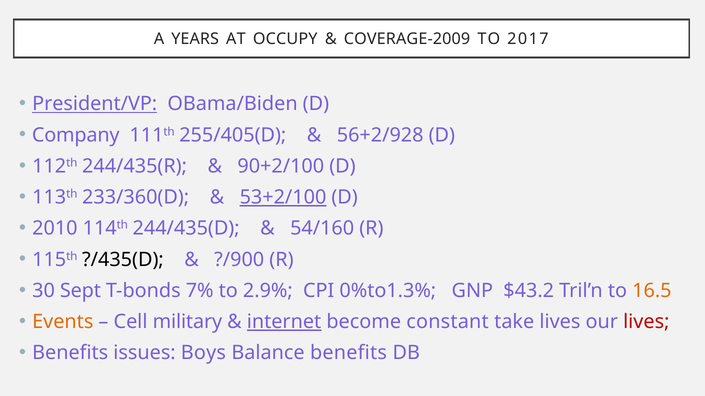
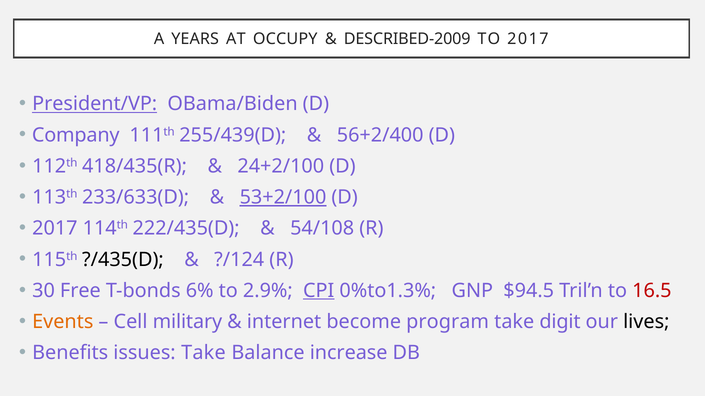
COVERAGE-2009: COVERAGE-2009 -> DESCRIBED-2009 (407, 39)
255/405(D: 255/405(D -> 255/439(D (233, 135)
56+2/928: 56+2/928 -> 56+2/400 (380, 135)
244/435(R: 244/435(R -> 418/435(R (135, 166)
90+2/100: 90+2/100 -> 24+2/100 (281, 166)
233/360(D: 233/360(D -> 233/633(D (136, 198)
2010: 2010 -> 2017 (55, 229)
244/435(D: 244/435(D -> 222/435(D (186, 229)
54/160: 54/160 -> 54/108 (322, 229)
?/900: ?/900 -> ?/124 (239, 260)
Sept: Sept -> Free (80, 291)
7%: 7% -> 6% (200, 291)
CPI underline: none -> present (319, 291)
$43.2: $43.2 -> $94.5 (529, 291)
16.5 colour: orange -> red (652, 291)
internet underline: present -> none (284, 322)
constant: constant -> program (448, 322)
take lives: lives -> digit (560, 322)
lives colour: red -> black (646, 322)
issues Boys: Boys -> Take (203, 353)
Balance benefits: benefits -> increase (349, 353)
